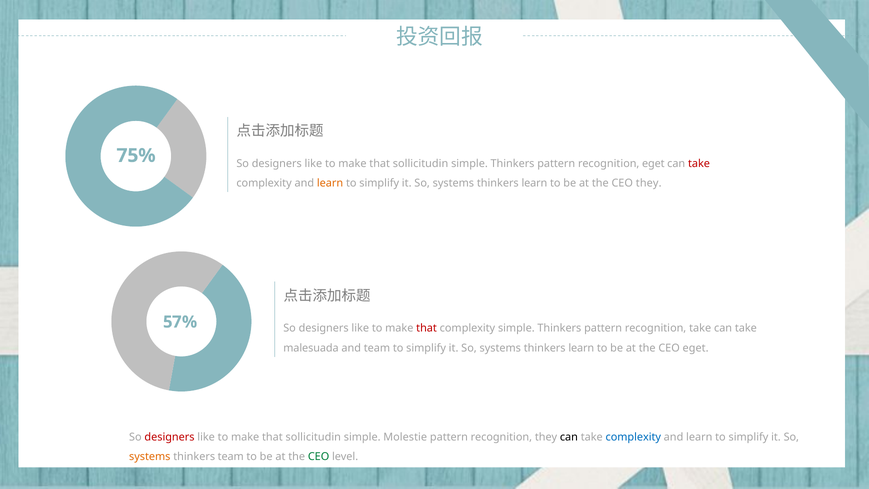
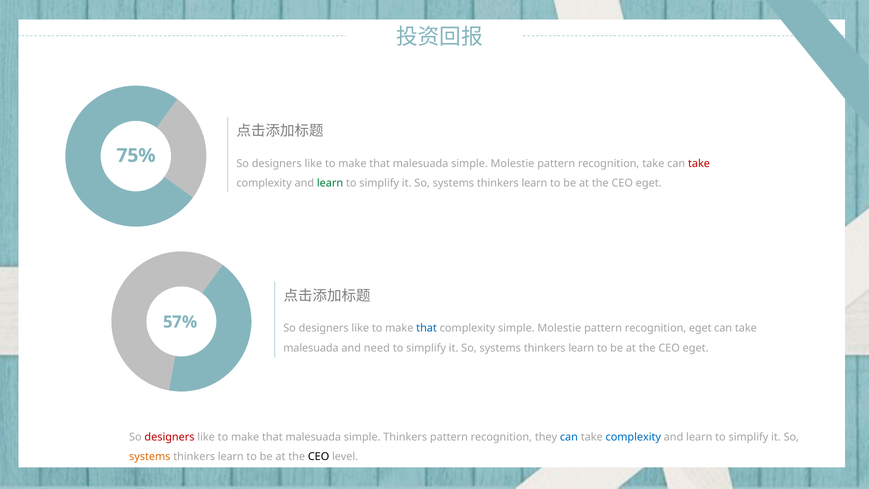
sollicitudin: sollicitudin -> malesuada (421, 163)
Thinkers: Thinkers -> Molestie (512, 163)
recognition eget: eget -> take (653, 163)
learn colour: orange -> green (330, 183)
they: they -> eget (649, 183)
that colour: red -> blue (427, 328)
complexity simple Thinkers: Thinkers -> Molestie (559, 328)
recognition take: take -> eget (700, 328)
and team: team -> need (377, 348)
sollicitudin: sollicitudin -> malesuada (313, 437)
simple Molestie: Molestie -> Thinkers (405, 437)
can colour: black -> blue (569, 437)
team: team -> learn (231, 457)
CEO colour: green -> black (319, 457)
